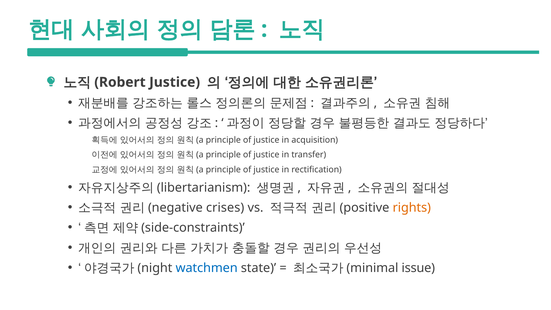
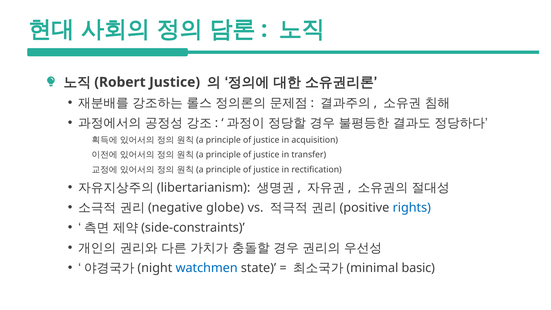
crises: crises -> globe (225, 208)
rights colour: orange -> blue (412, 208)
issue: issue -> basic (418, 268)
